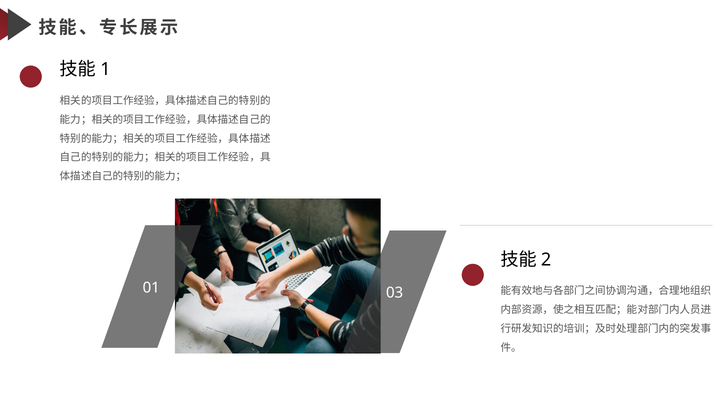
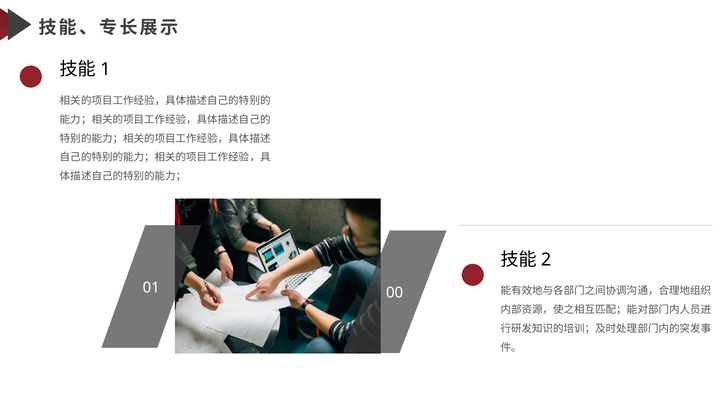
03: 03 -> 00 (395, 293)
